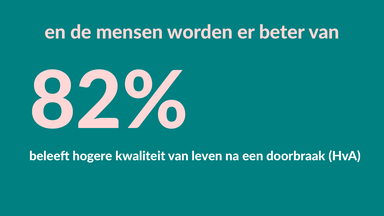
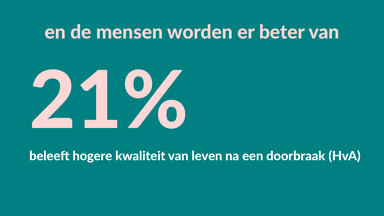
82%: 82% -> 21% (109, 102)
